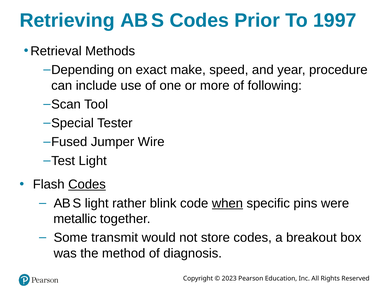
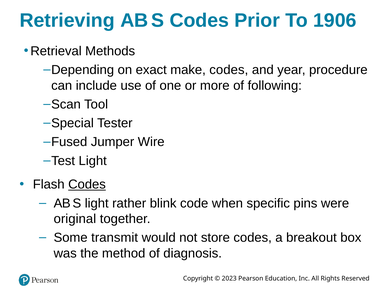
1997: 1997 -> 1906 (335, 20)
make speed: speed -> codes (229, 70)
when underline: present -> none (227, 204)
metallic: metallic -> original (75, 219)
